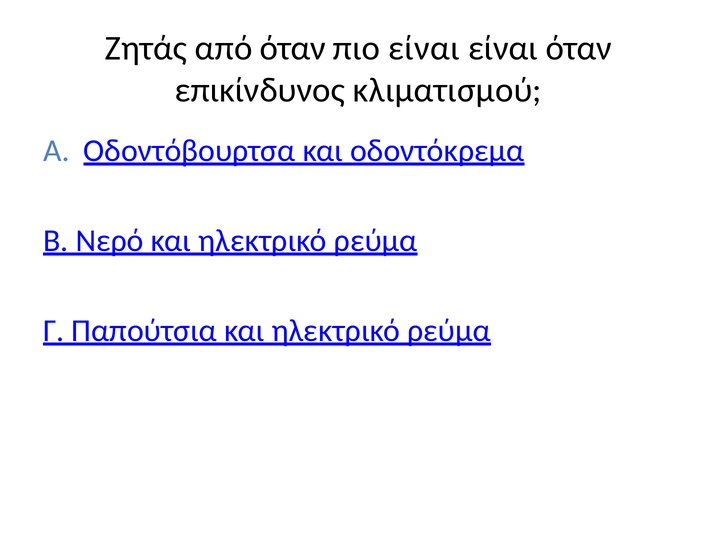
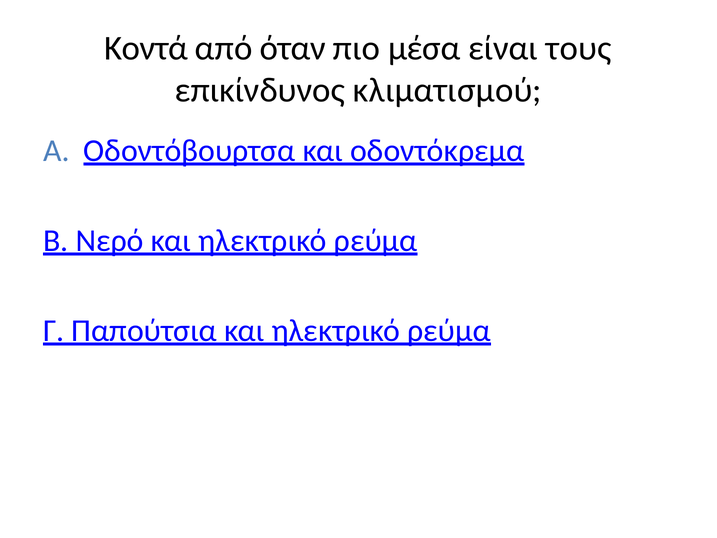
Ζητάς: Ζητάς -> Κοντά (146, 48)
πιο είναι: είναι -> μέσα (424, 48)
είναι όταν: όταν -> τους (579, 48)
